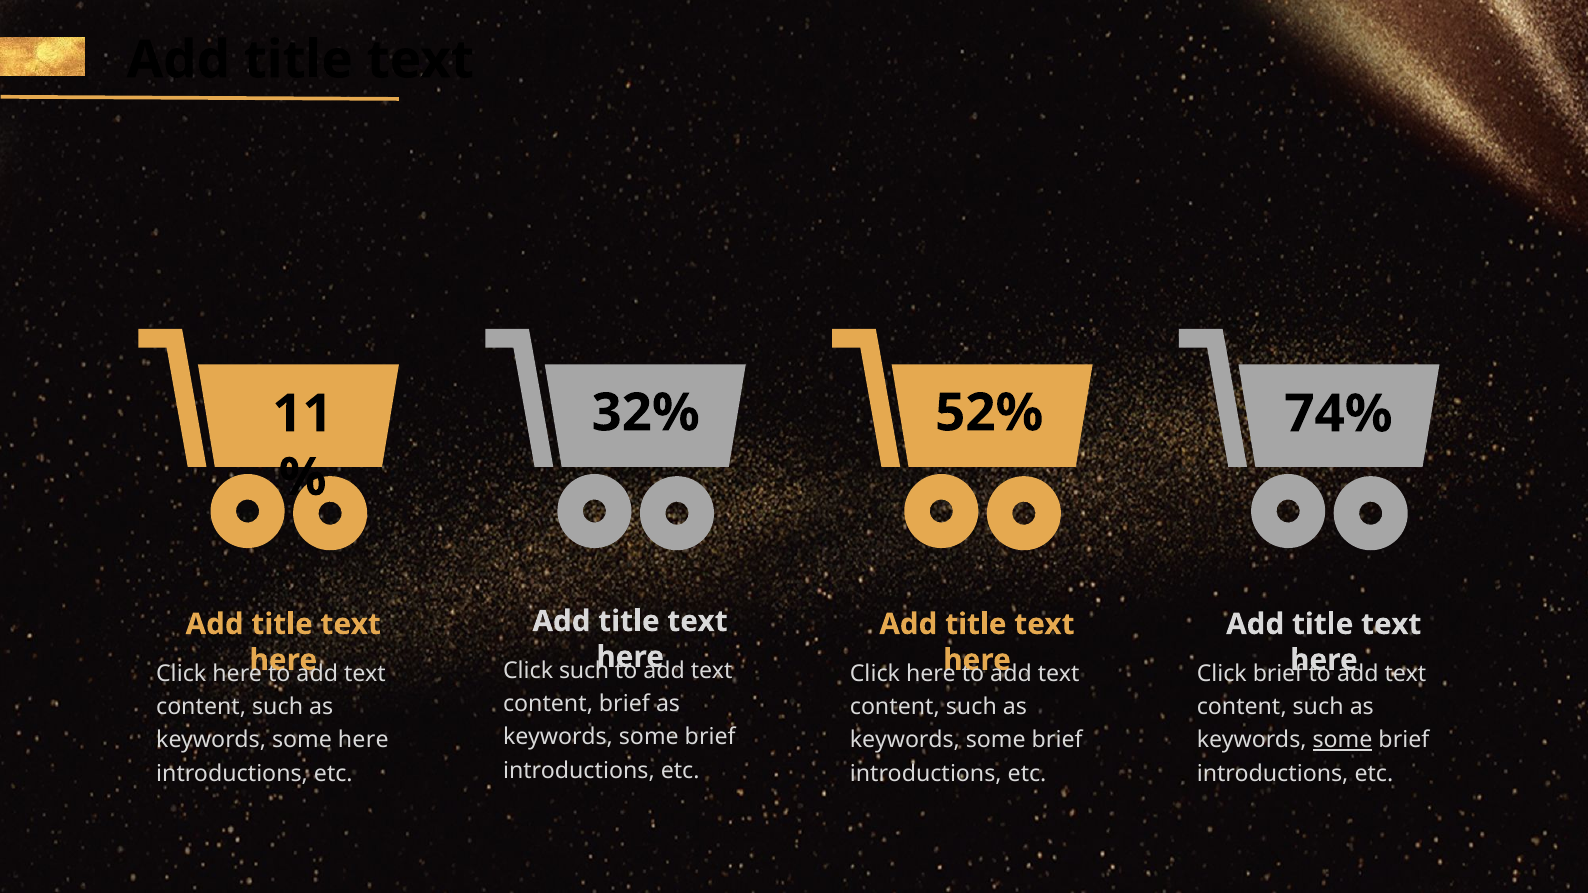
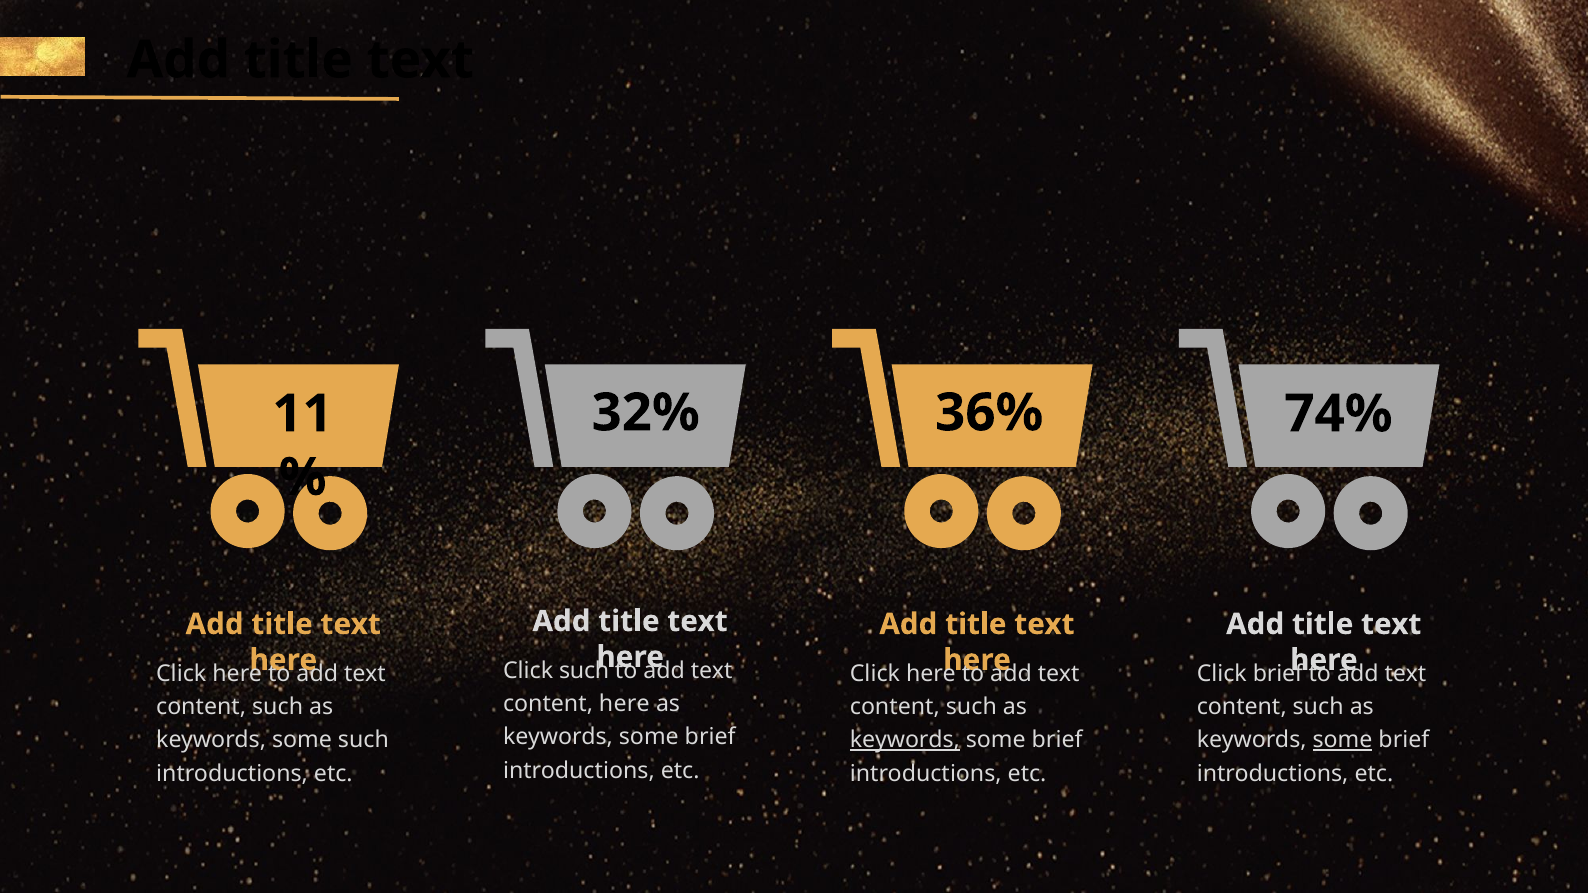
52%: 52% -> 36% (989, 413)
content brief: brief -> here (624, 704)
some here: here -> such (363, 740)
keywords underline: none -> present (905, 740)
